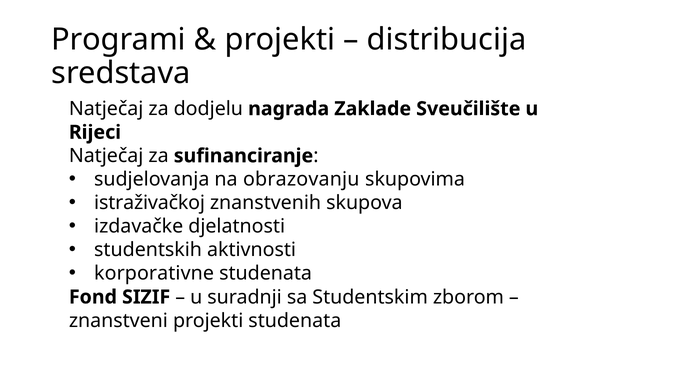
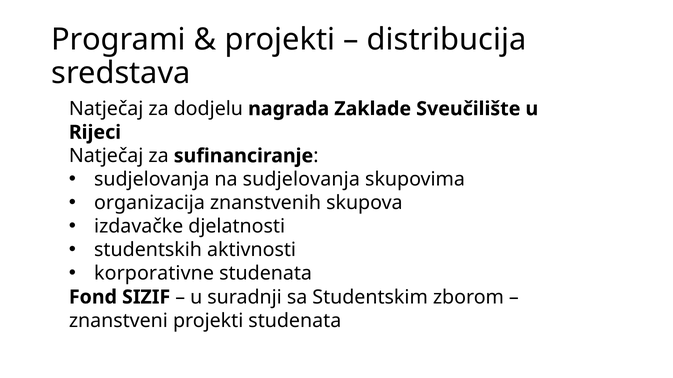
na obrazovanju: obrazovanju -> sudjelovanja (301, 180)
istraživačkoj: istraživačkoj -> organizacija (150, 203)
